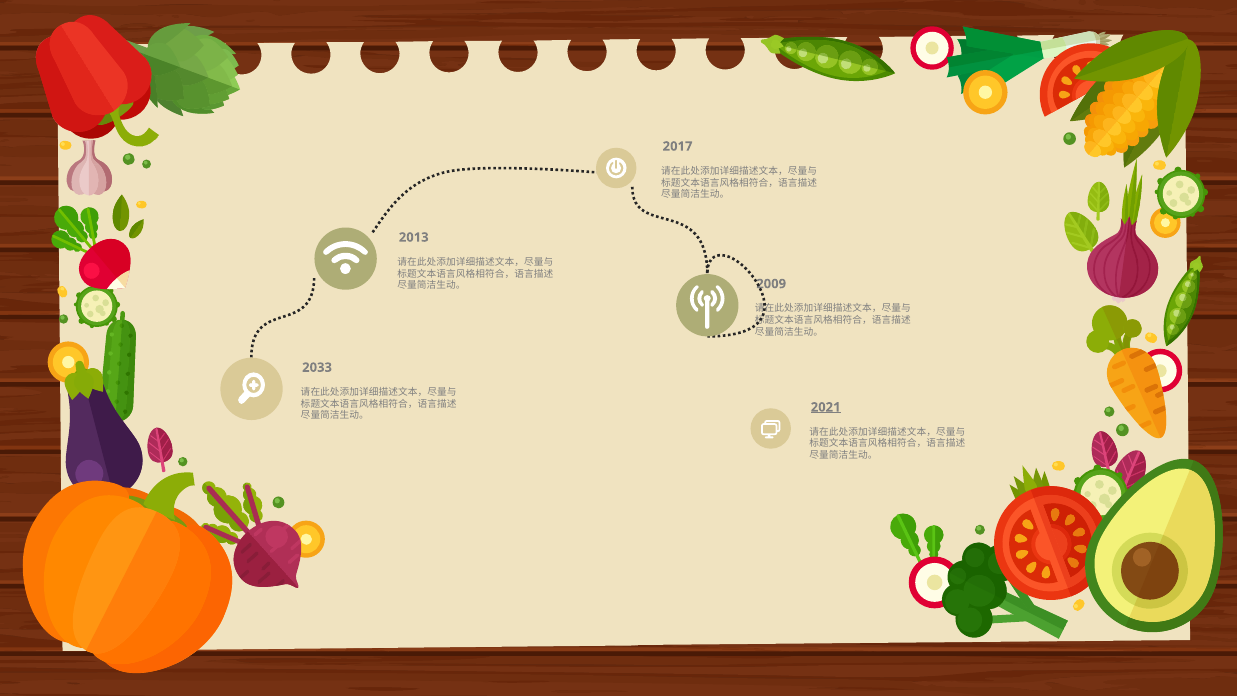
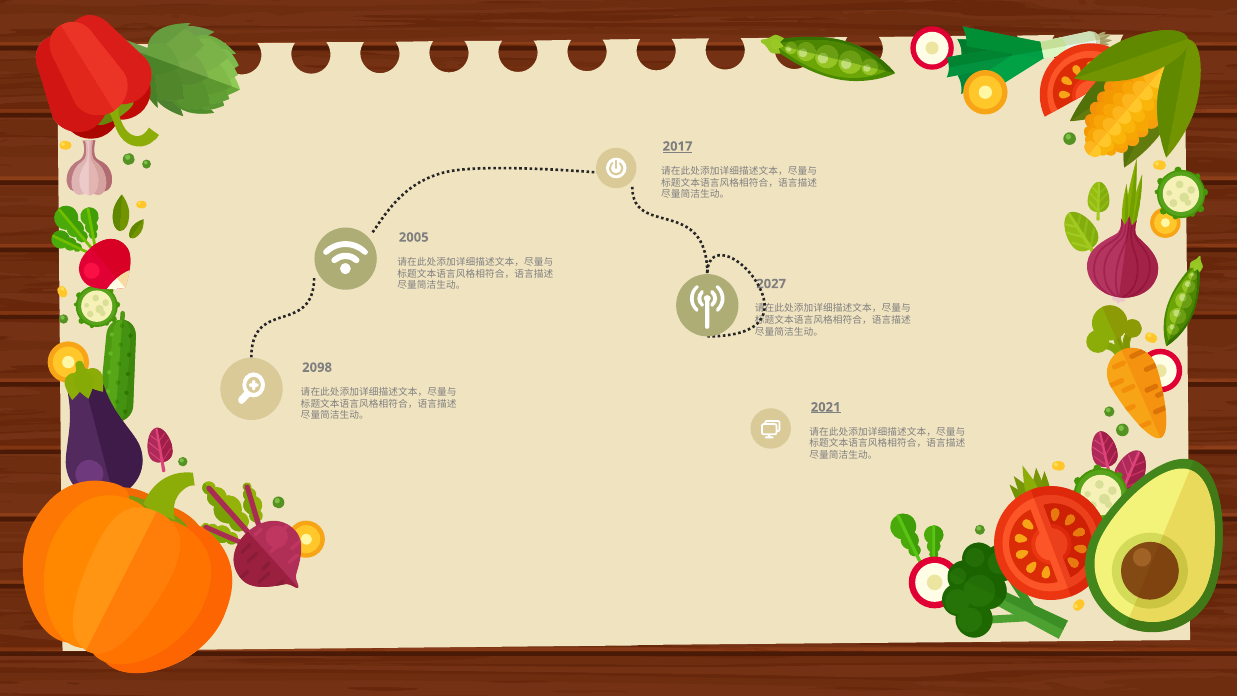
2017 underline: none -> present (678, 146)
2013: 2013 -> 2005 (414, 237)
2009: 2009 -> 2027 (771, 284)
2033: 2033 -> 2098 (317, 367)
